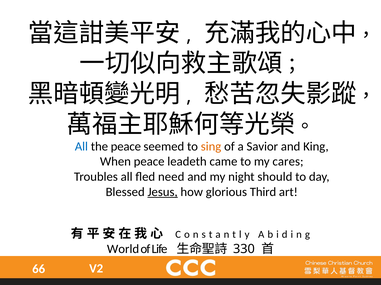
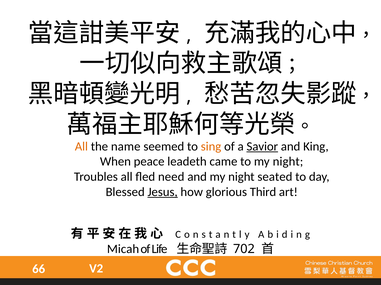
All colour: blue -> orange (81, 147)
the peace: peace -> name (126, 147)
Savior underline: none -> present (262, 147)
to my cares: cares -> night (288, 162)
should: should -> seated (275, 177)
World: World -> Micah (123, 250)
330: 330 -> 702 (244, 250)
